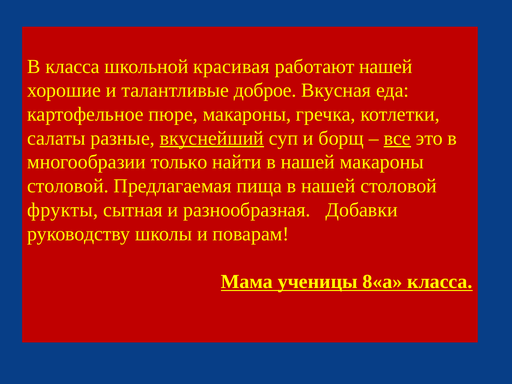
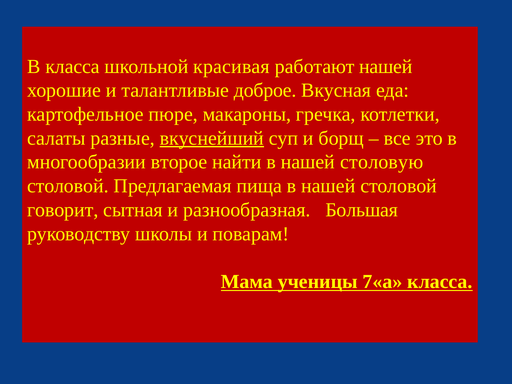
все underline: present -> none (397, 138)
только: только -> второе (179, 162)
нашей макароны: макароны -> столовую (382, 162)
фрукты: фрукты -> говорит (63, 210)
Добавки: Добавки -> Большая (362, 210)
8«а: 8«а -> 7«а (382, 282)
